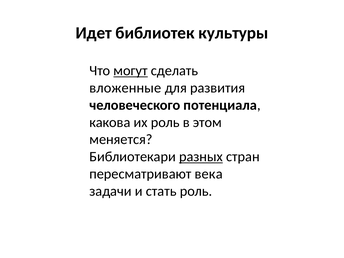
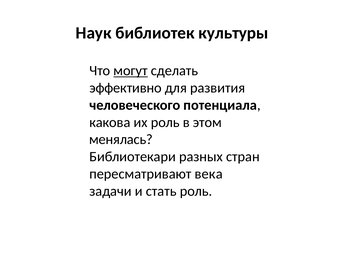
Идет: Идет -> Наук (94, 33)
вложенные: вложенные -> эффективно (126, 88)
меняется: меняется -> менялась (121, 140)
разных underline: present -> none (201, 157)
